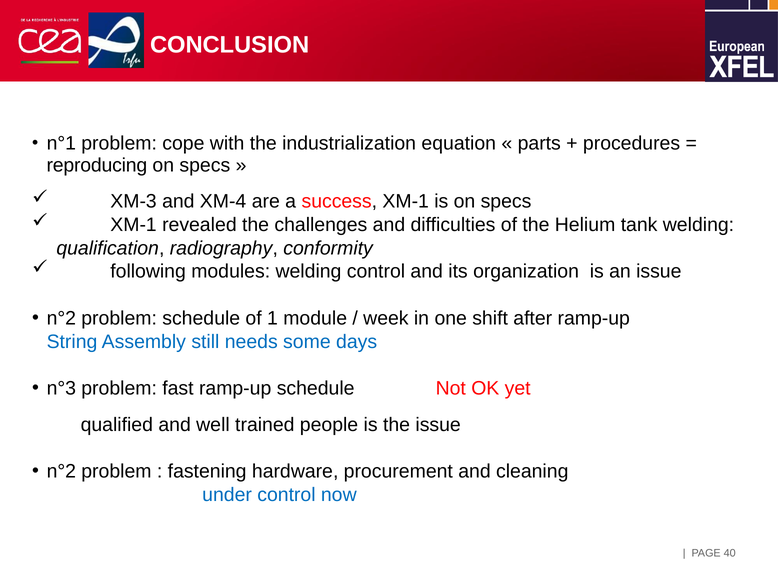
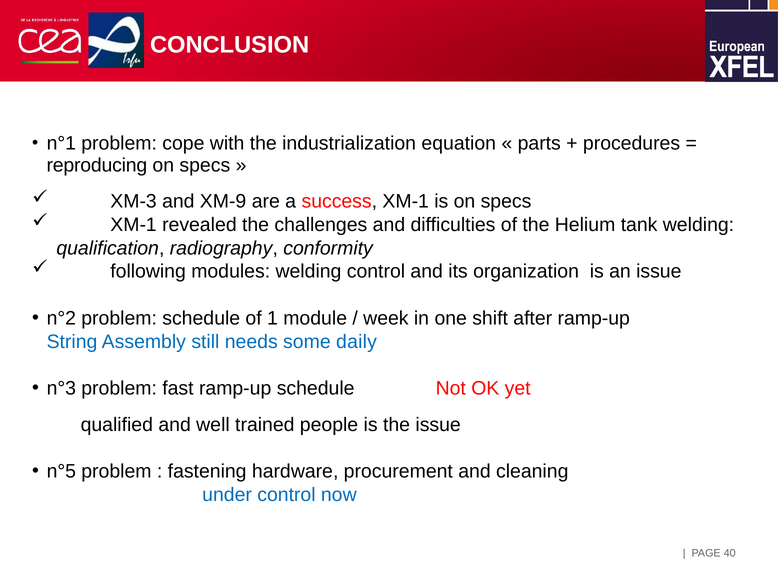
XM-4: XM-4 -> XM-9 (223, 201)
days: days -> daily (357, 341)
n°2: n°2 -> n°5 (61, 471)
